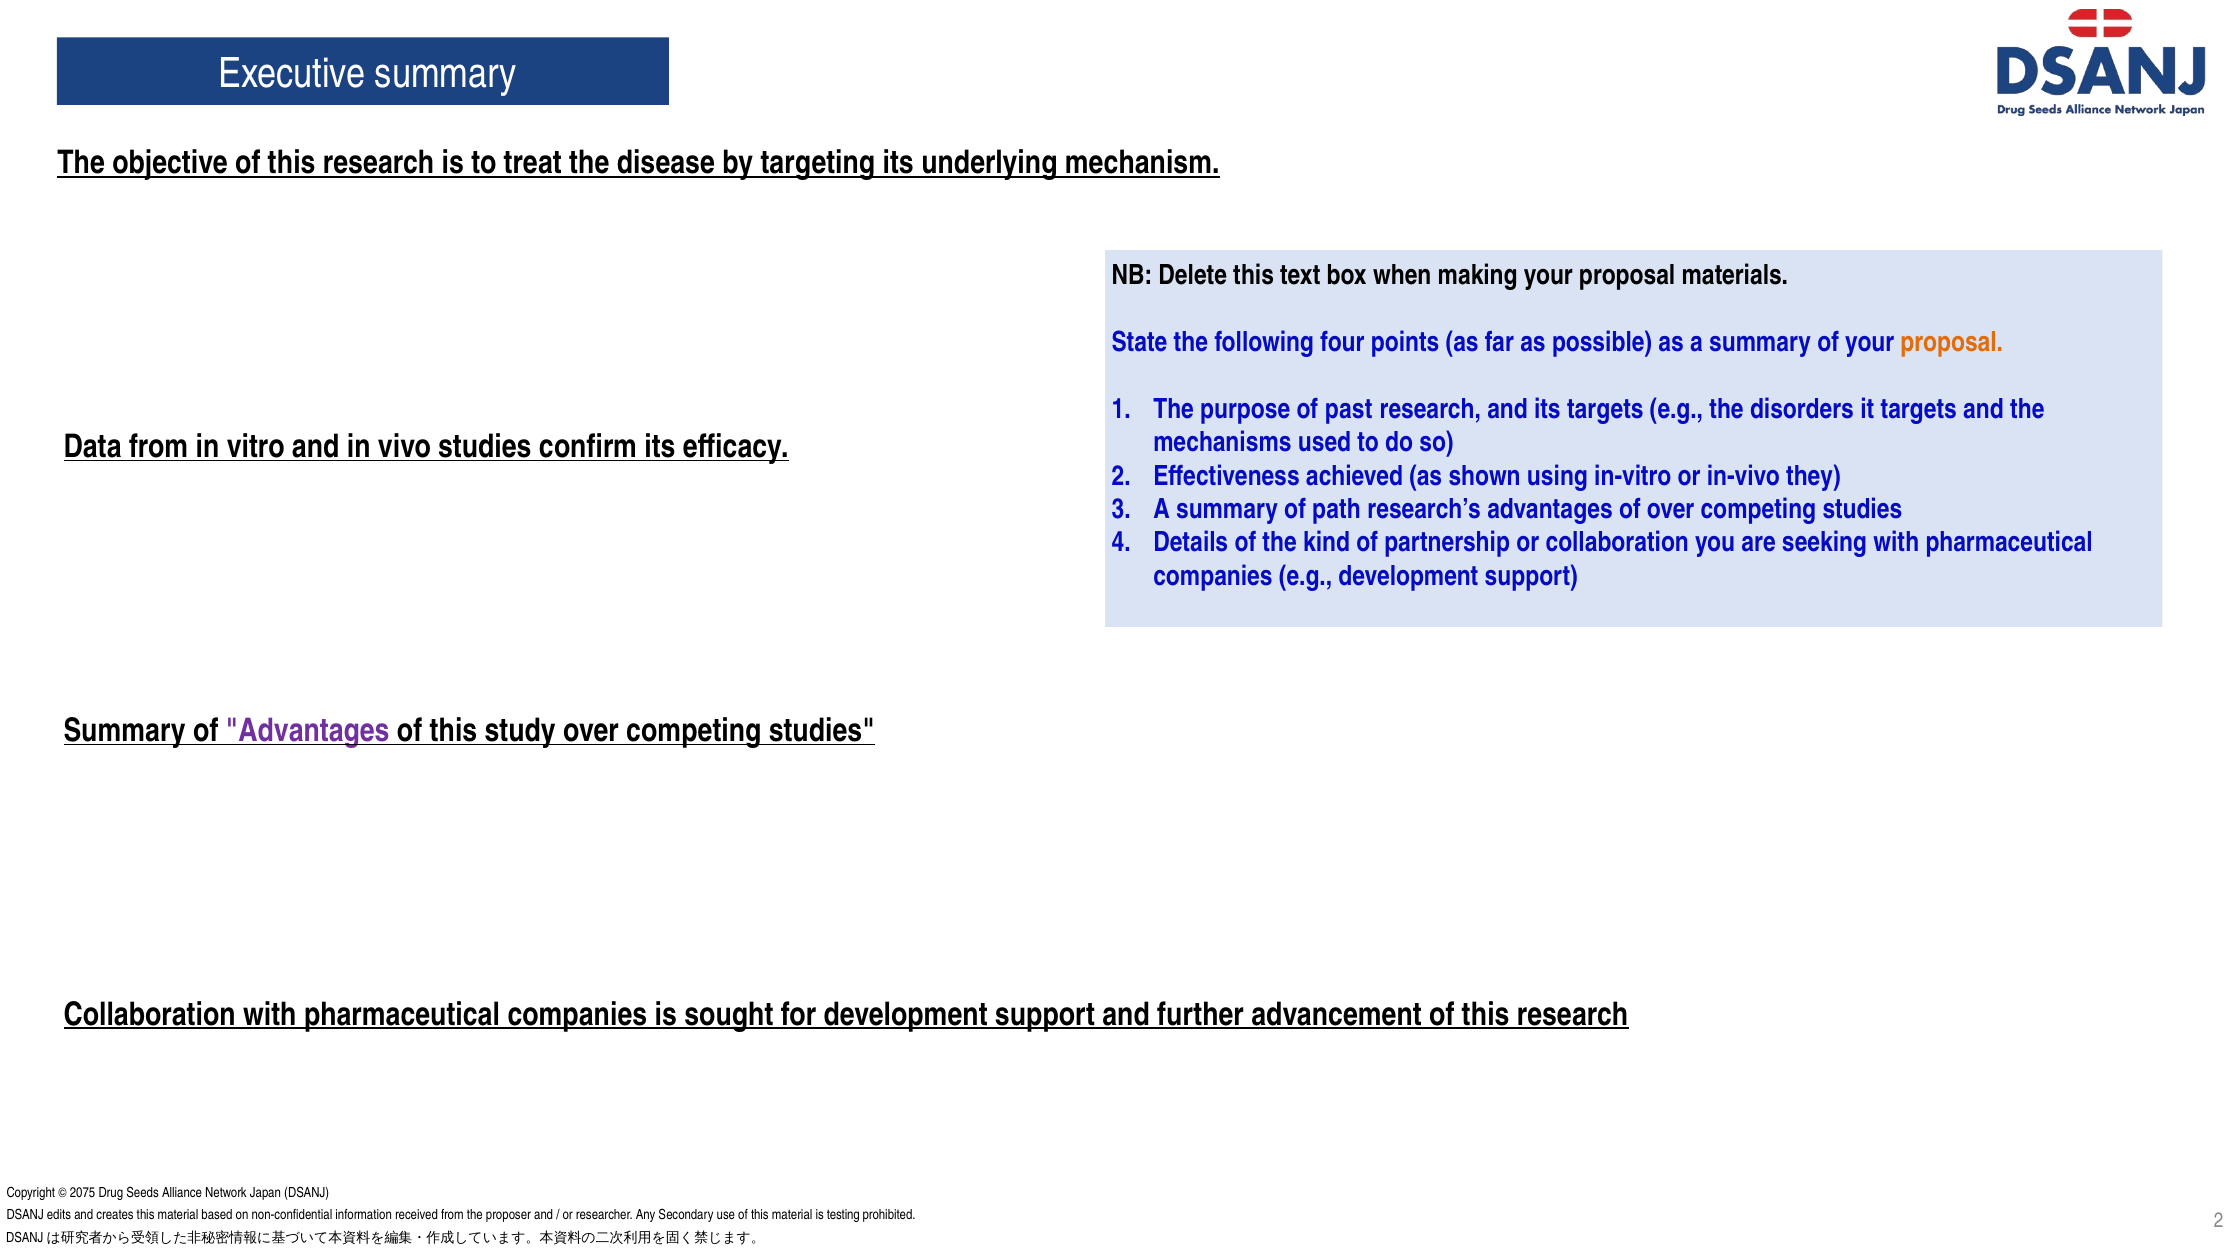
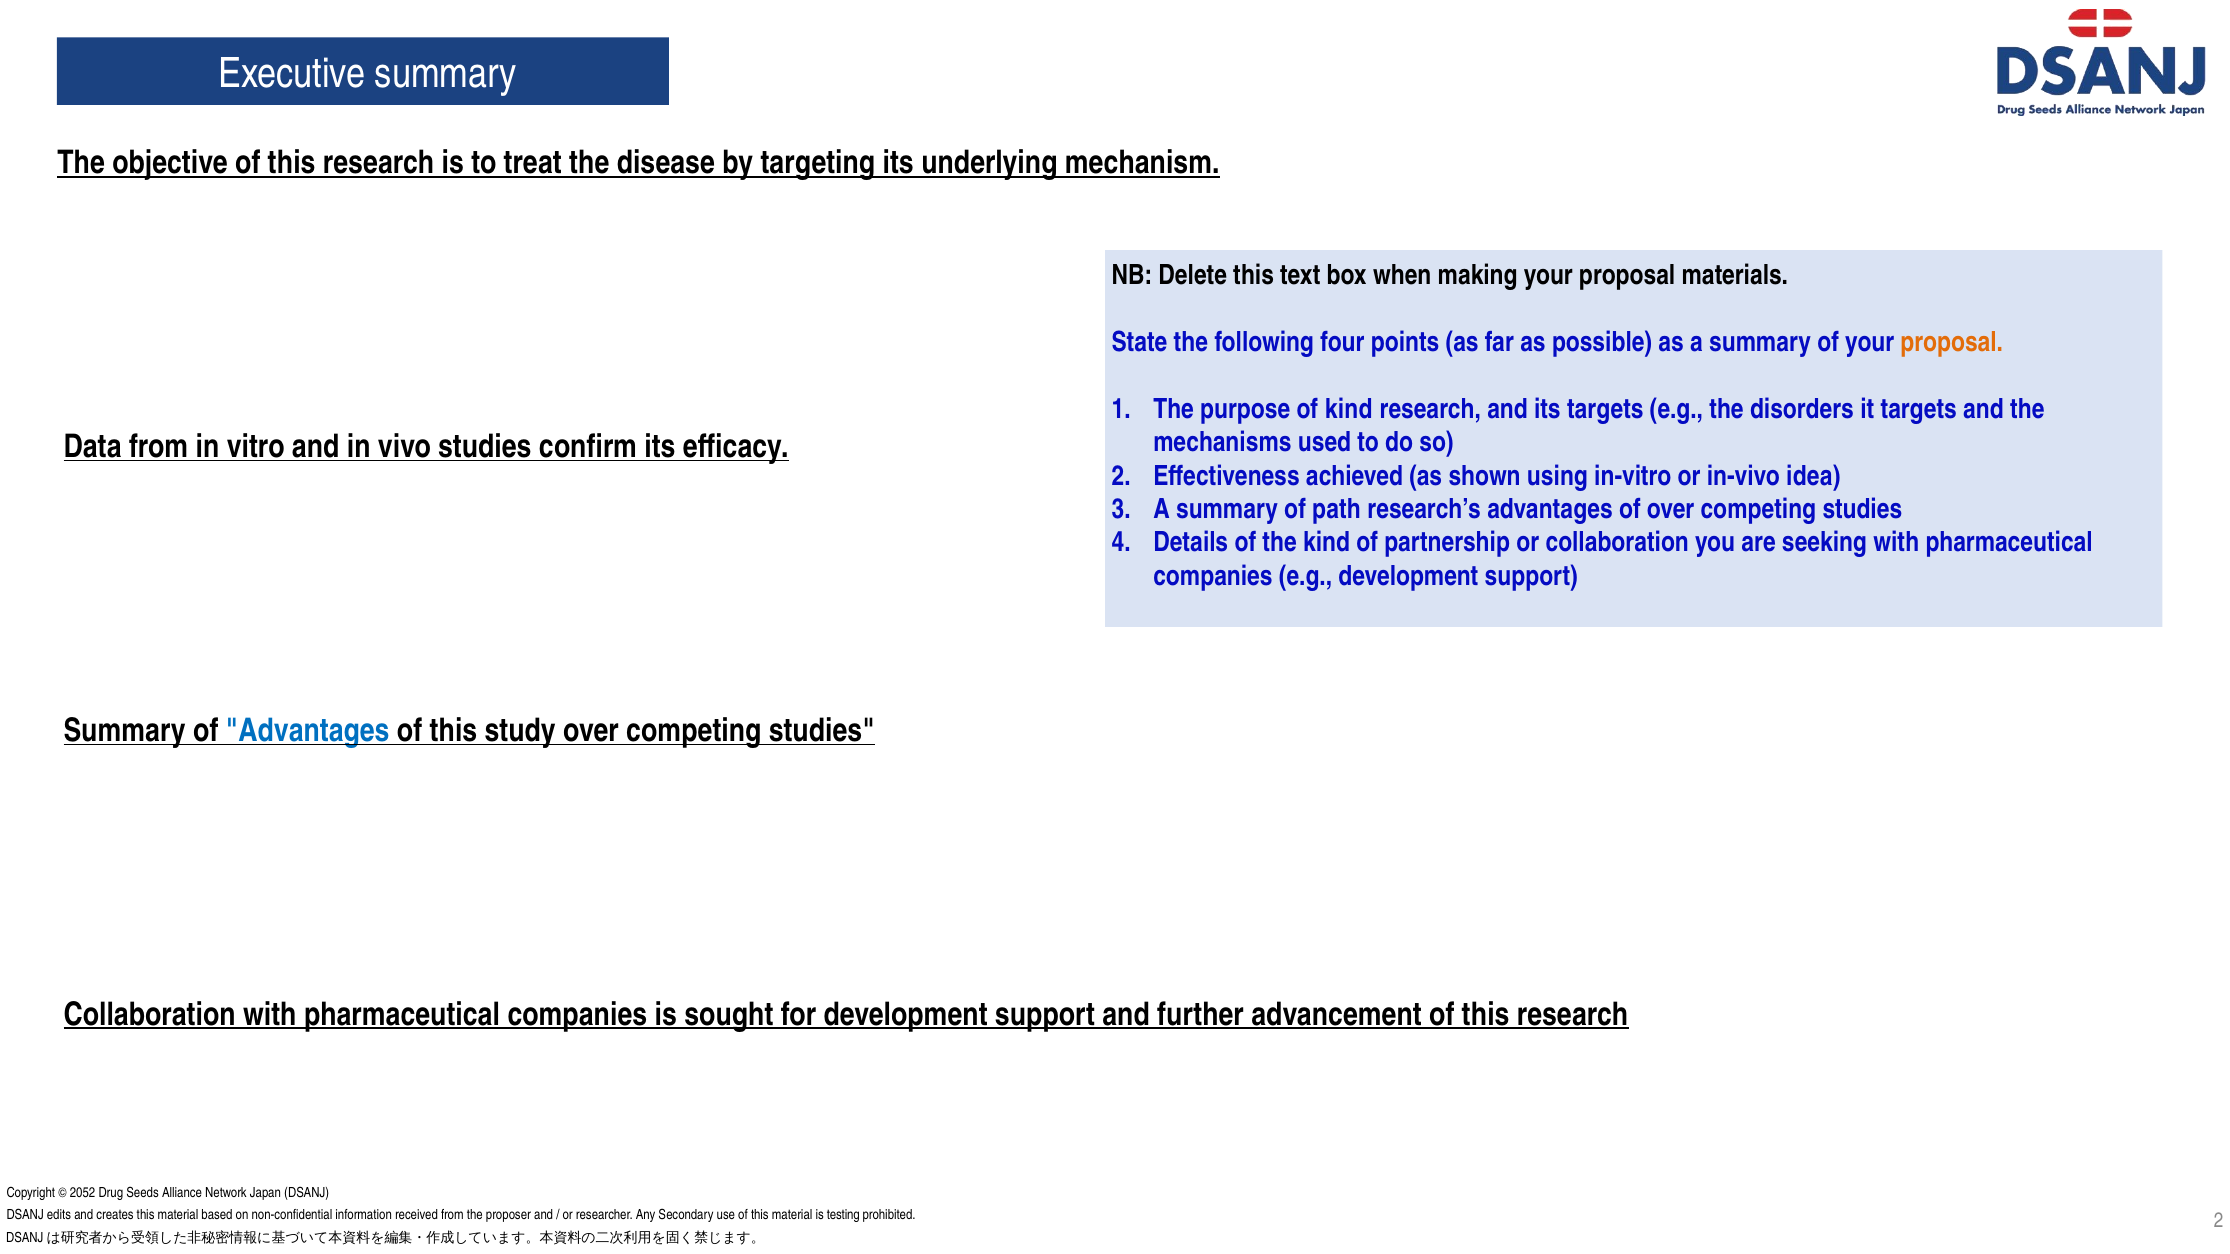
of past: past -> kind (1349, 409)
they: they -> idea (1813, 476)
Advantages colour: purple -> blue (308, 731)
2075: 2075 -> 2052 (83, 1193)
